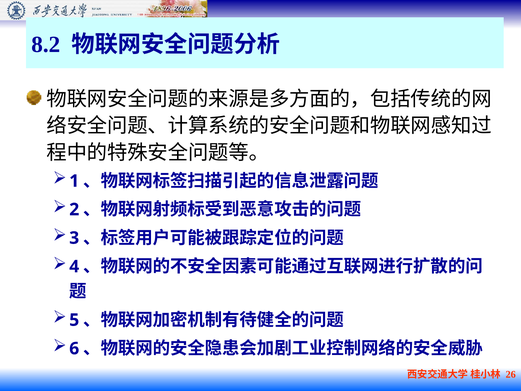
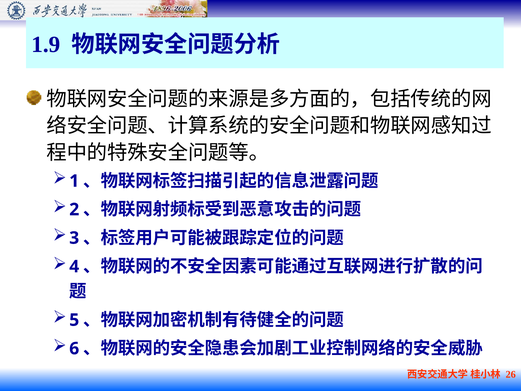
8.2: 8.2 -> 1.9 (46, 44)
